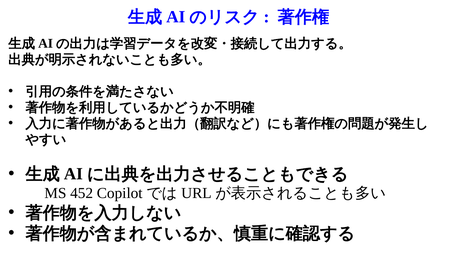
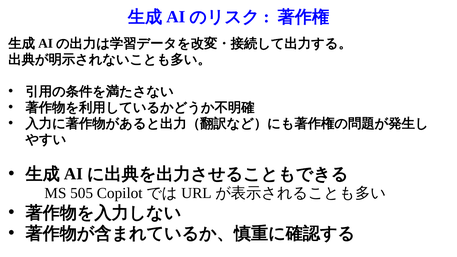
452: 452 -> 505 (82, 193)
